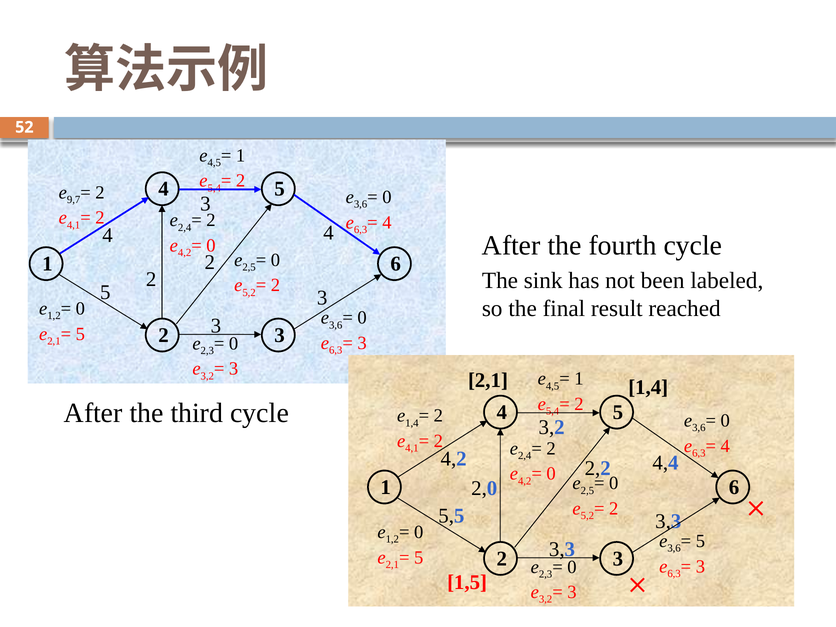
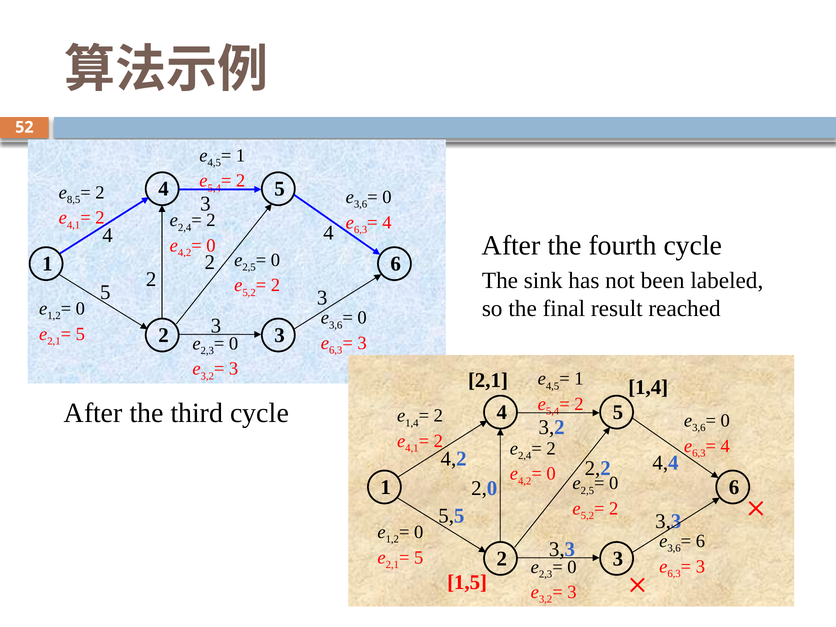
9,7: 9,7 -> 8,5 (74, 200)
5: 5 -> 6 (700, 541)
